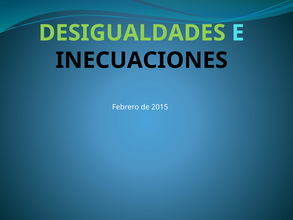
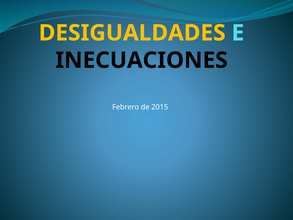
DESIGUALDADES colour: light green -> yellow (132, 33)
